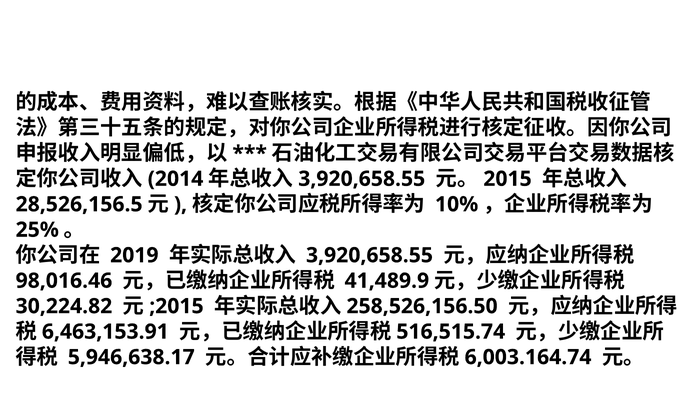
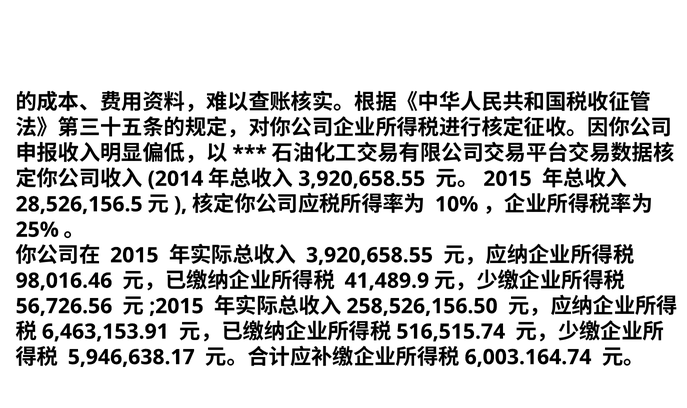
2019: 2019 -> 2015 (134, 255)
30,224.82: 30,224.82 -> 56,726.56 (64, 306)
